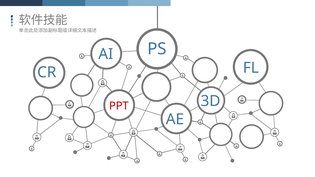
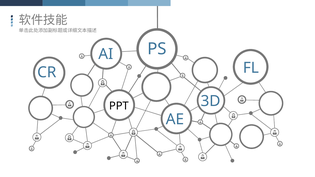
PPT colour: red -> black (119, 106)
